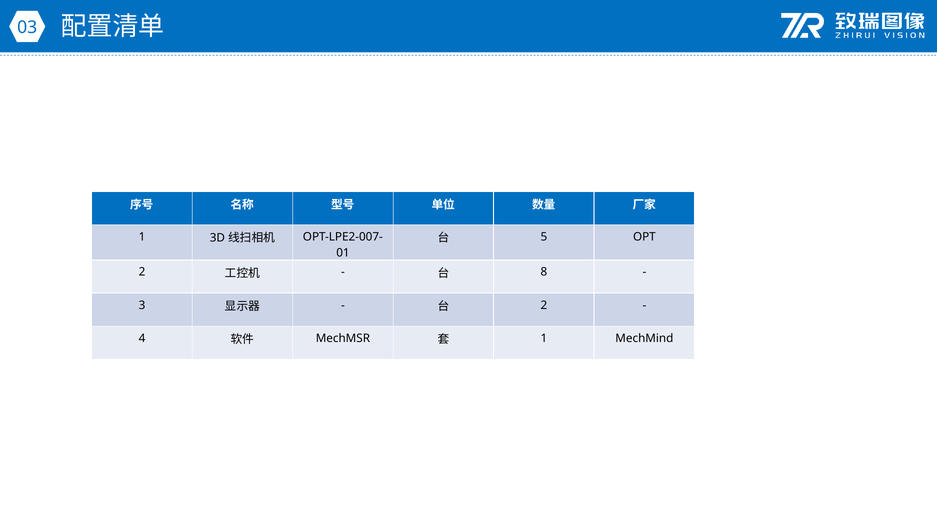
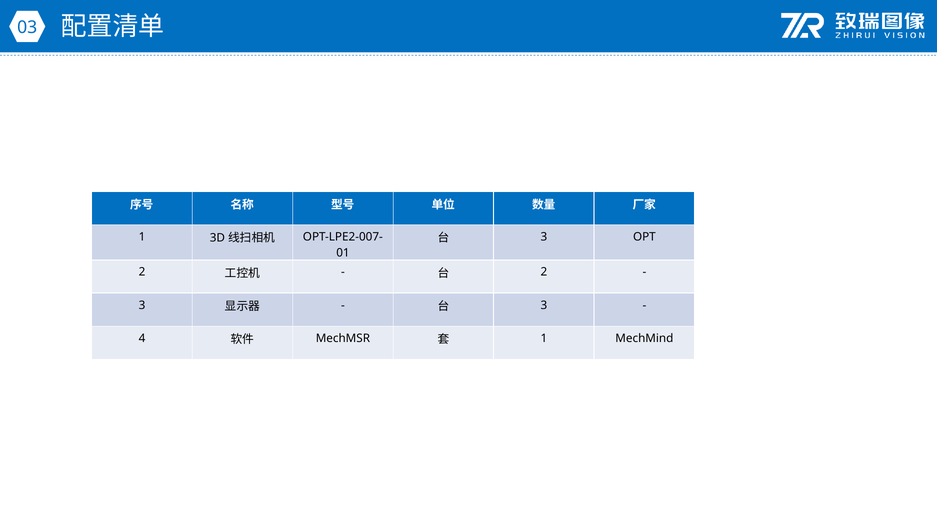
5: 5 -> 3 (544, 237)
8: 8 -> 2 (544, 272)
2: 2 -> 3 (544, 305)
